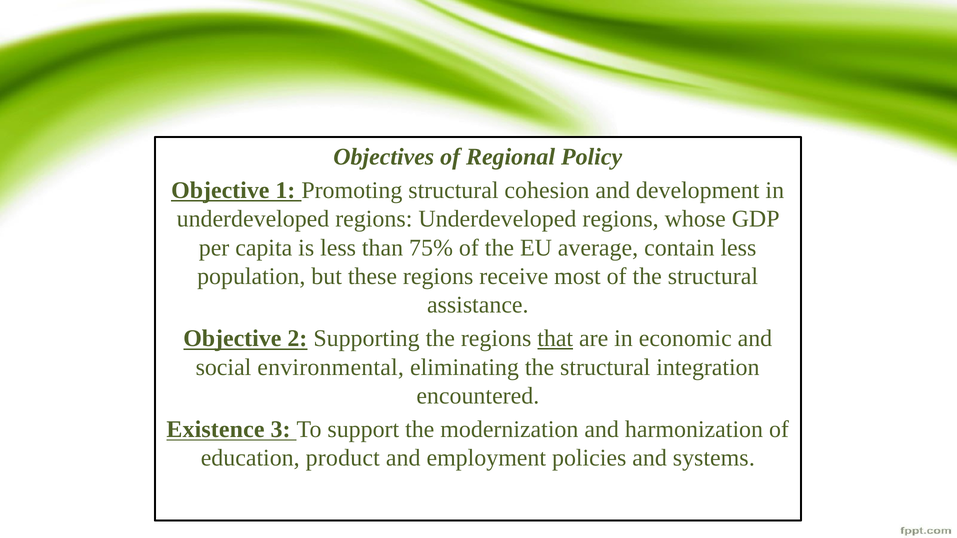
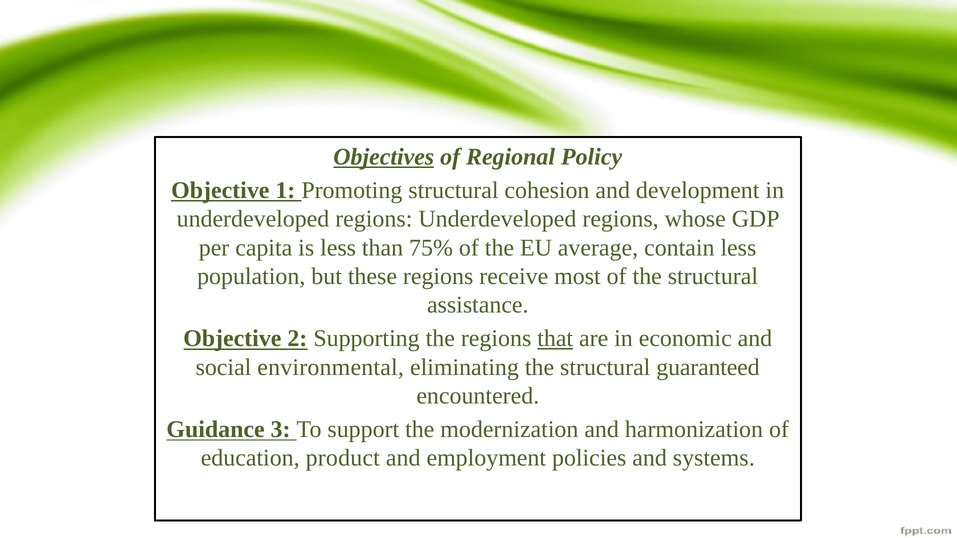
Objectives underline: none -> present (384, 157)
integration: integration -> guaranteed (708, 367)
Existence: Existence -> Guidance (216, 430)
